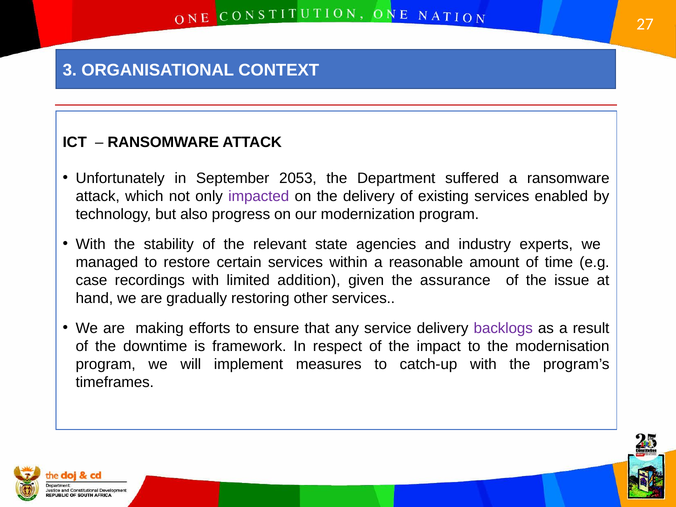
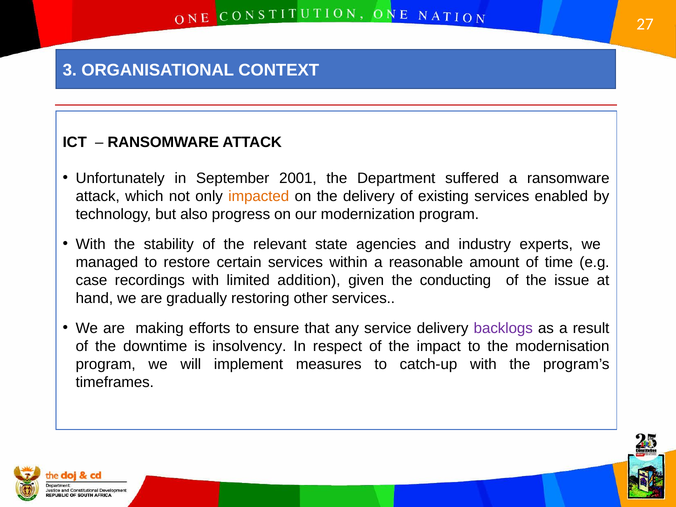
2053: 2053 -> 2001 (298, 178)
impacted colour: purple -> orange (259, 196)
assurance: assurance -> conducting (455, 280)
framework: framework -> insolvency (249, 346)
